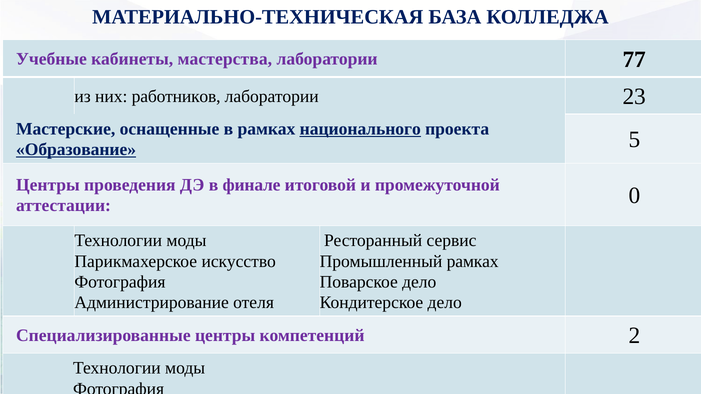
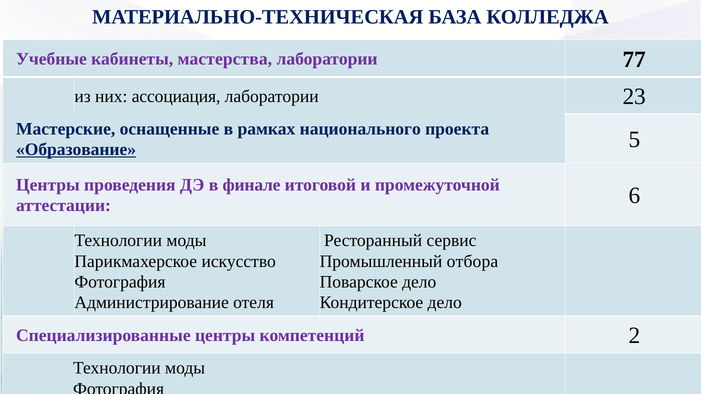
работников: работников -> ассоциация (176, 96)
национального underline: present -> none (360, 129)
0: 0 -> 6 (634, 196)
Промышленный рамках: рамках -> отбора (472, 261)
